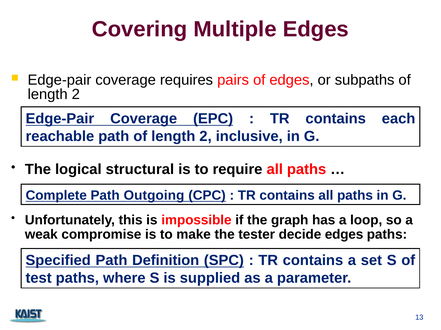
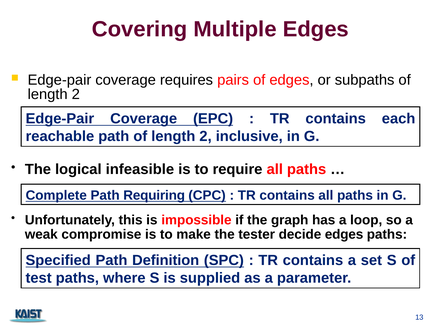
structural: structural -> infeasible (140, 170)
Outgoing: Outgoing -> Requiring (154, 196)
